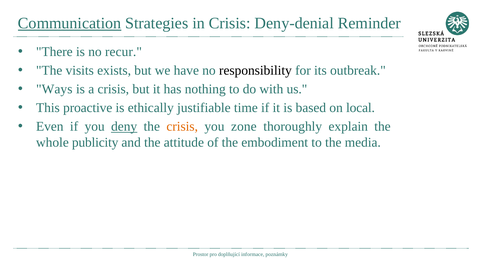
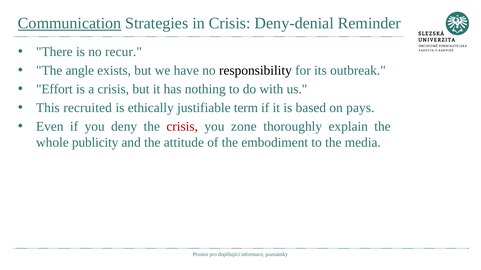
visits: visits -> angle (80, 71)
Ways: Ways -> Effort (54, 89)
proactive: proactive -> recruited (88, 108)
time: time -> term (246, 108)
local: local -> pays (360, 108)
deny underline: present -> none (124, 127)
crisis colour: orange -> red (182, 127)
